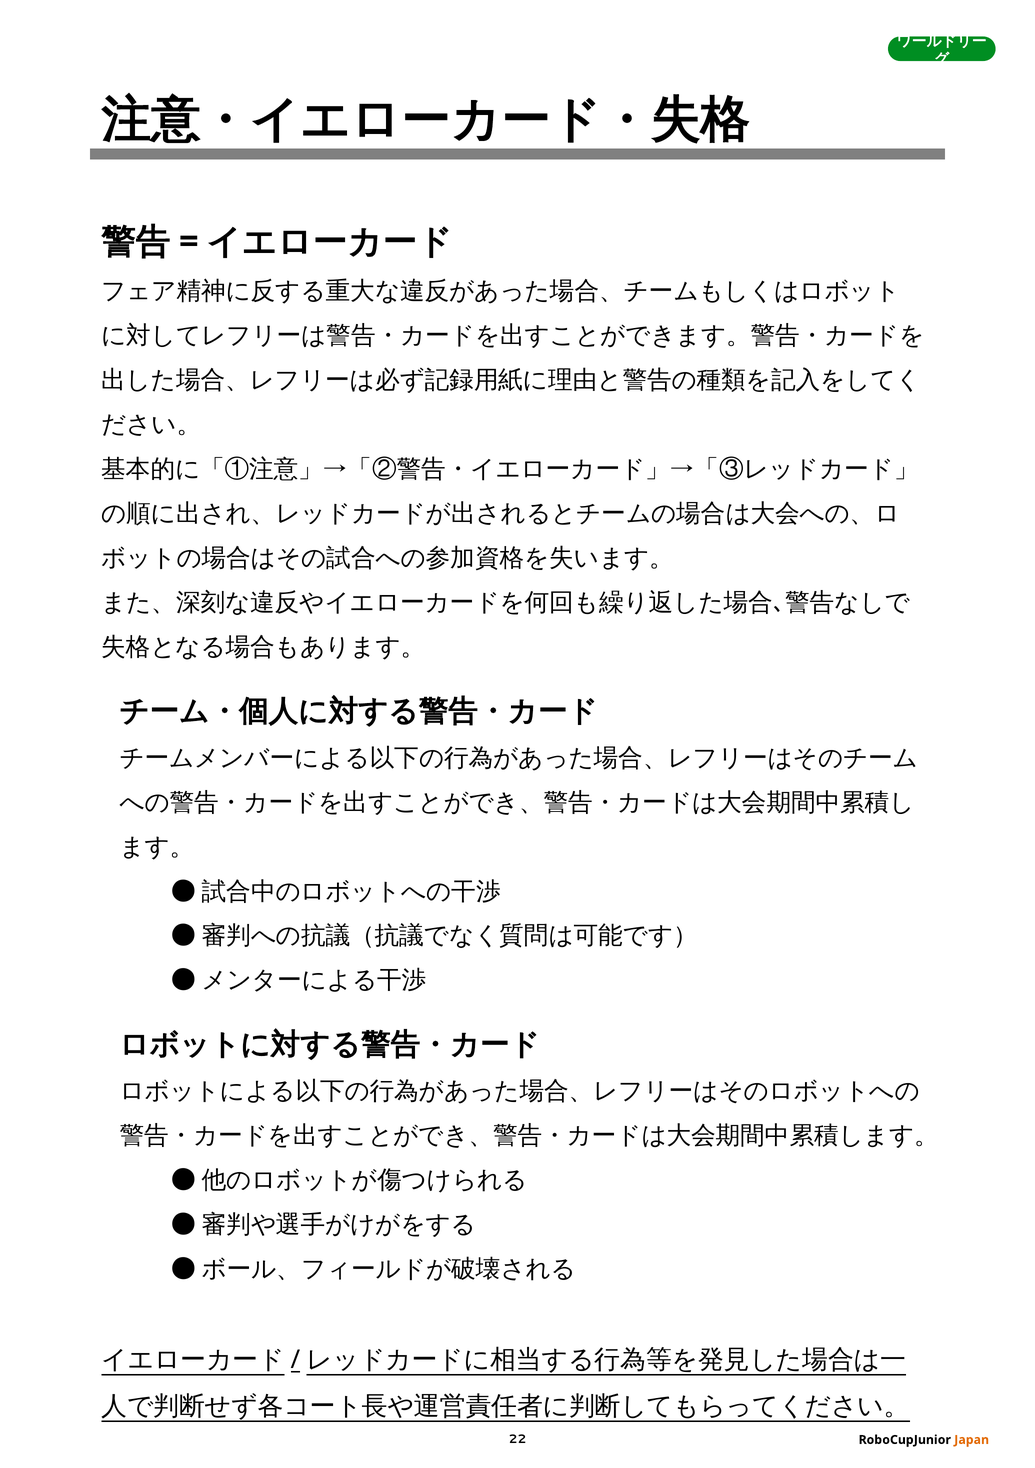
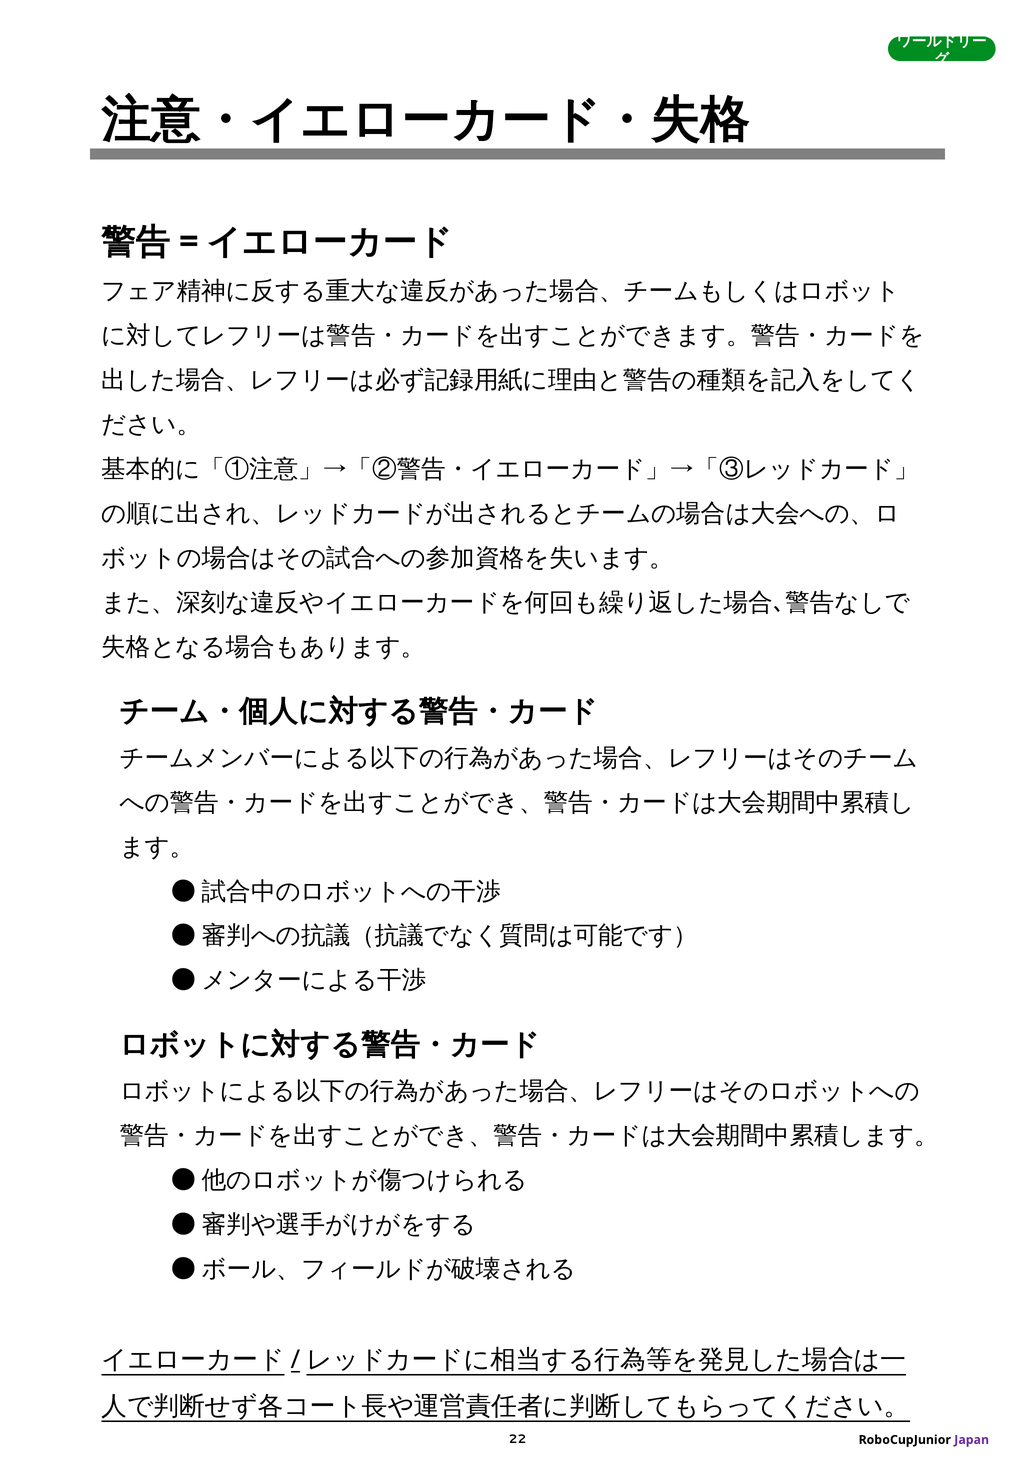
Japan colour: orange -> purple (972, 1440)
